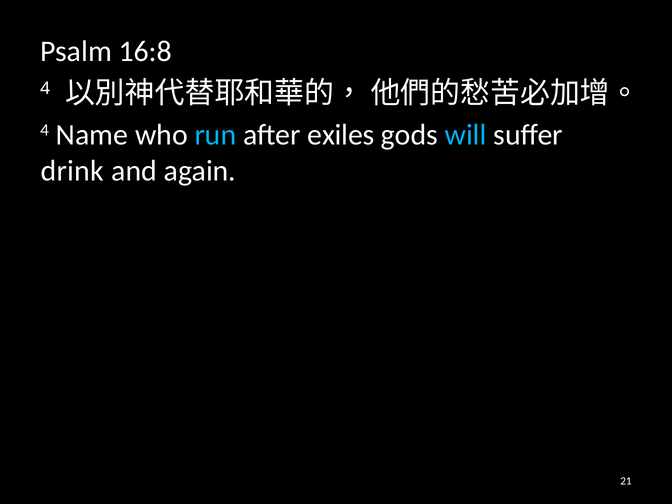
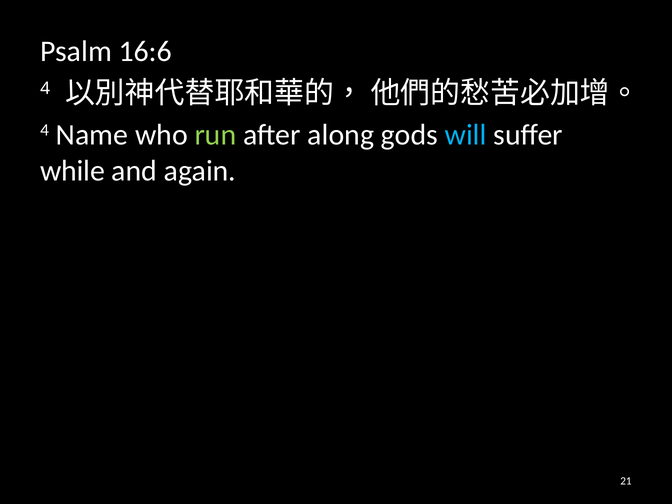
16:8: 16:8 -> 16:6 (145, 51)
run colour: light blue -> light green (215, 135)
exiles: exiles -> along (341, 135)
drink: drink -> while (73, 171)
